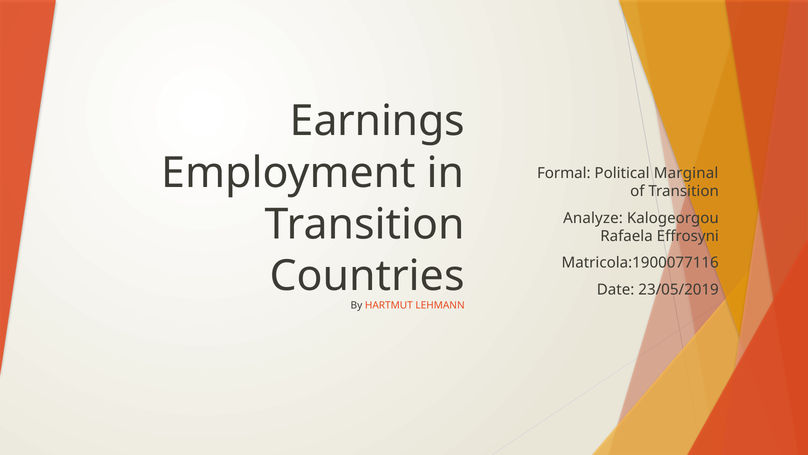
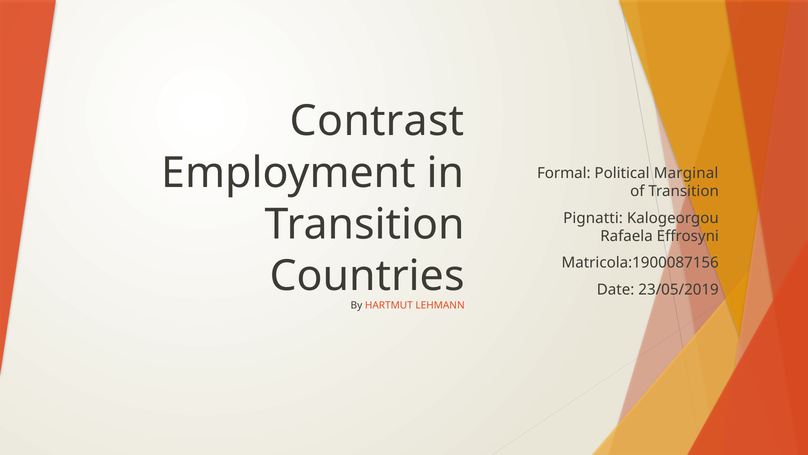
Earnings: Earnings -> Contrast (377, 121)
Analyze: Analyze -> Pignatti (593, 218)
Matricola:1900077116: Matricola:1900077116 -> Matricola:1900087156 (640, 263)
